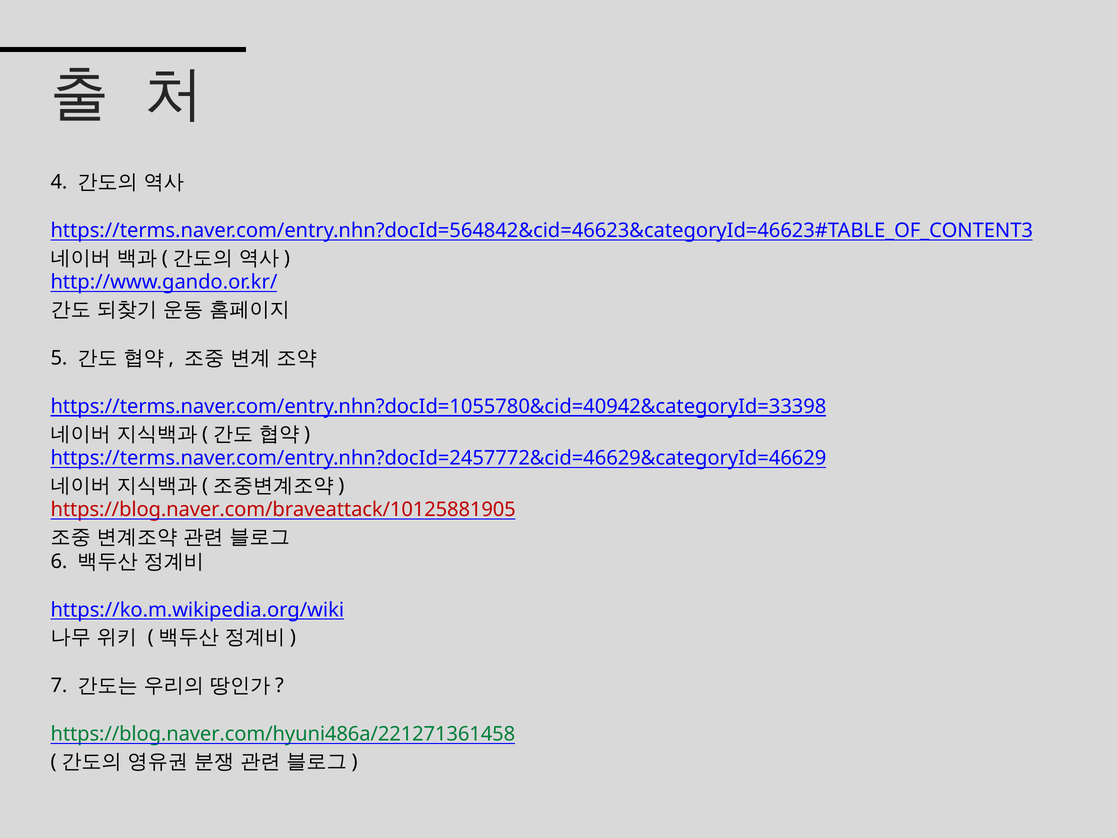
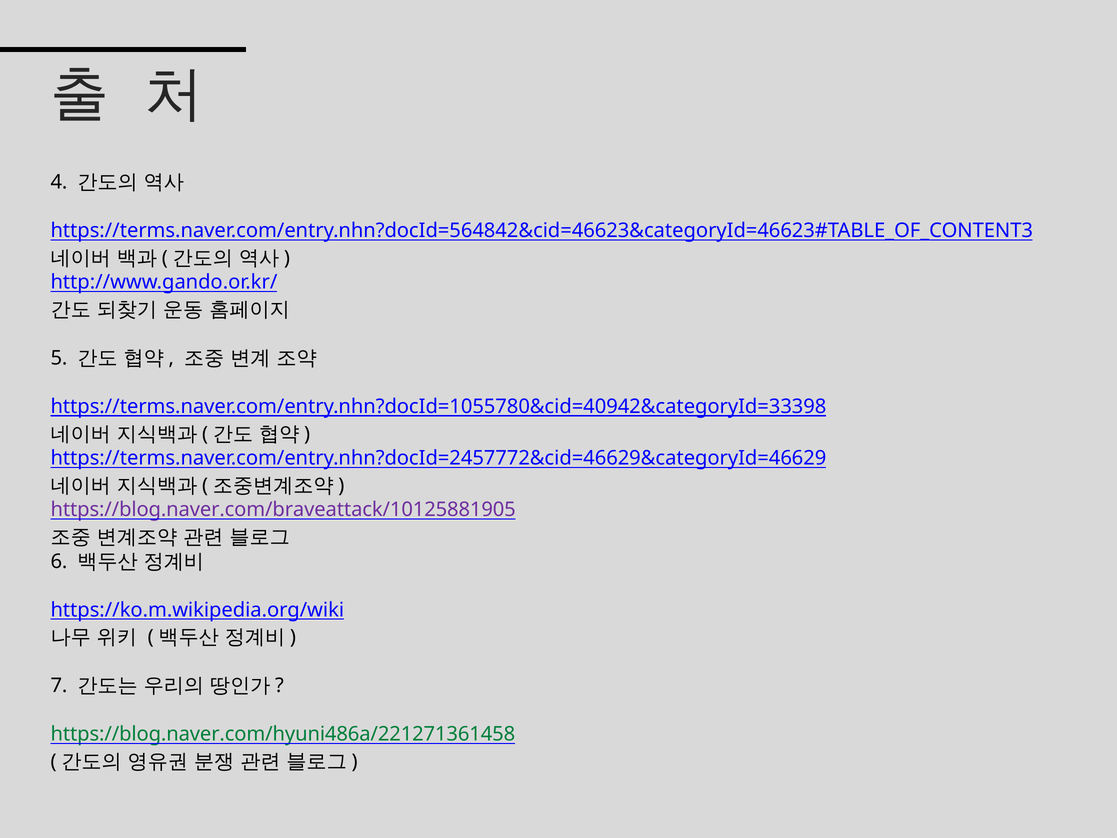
https://blog.naver.com/braveattack/10125881905 colour: red -> purple (283, 510)
